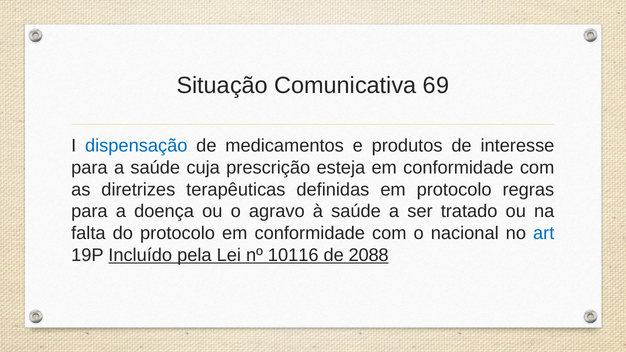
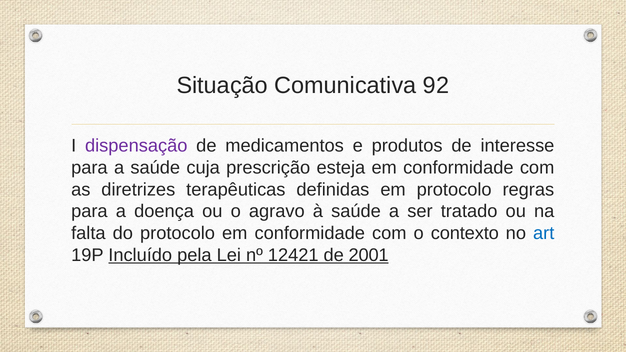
69: 69 -> 92 (436, 86)
dispensação colour: blue -> purple (136, 146)
nacional: nacional -> contexto (465, 233)
10116: 10116 -> 12421 (293, 255)
2088: 2088 -> 2001 (369, 255)
